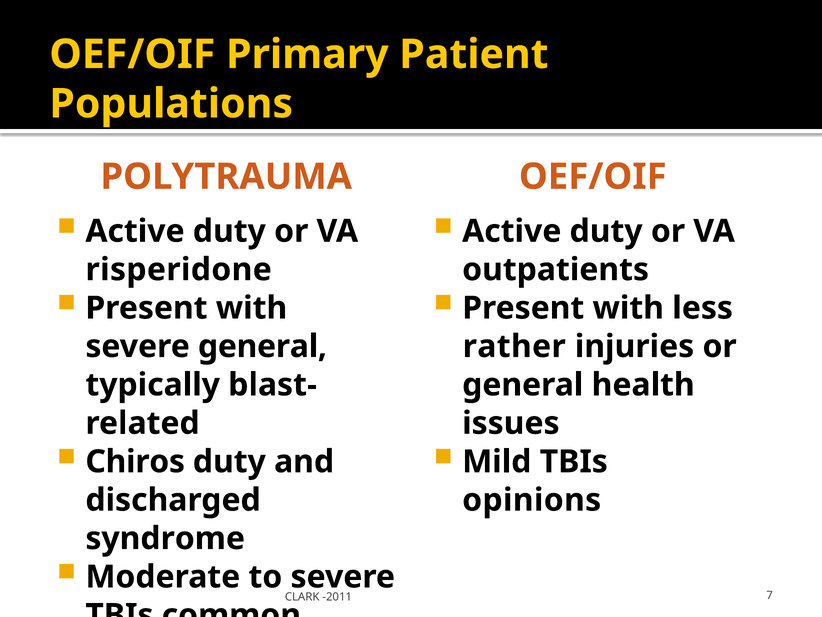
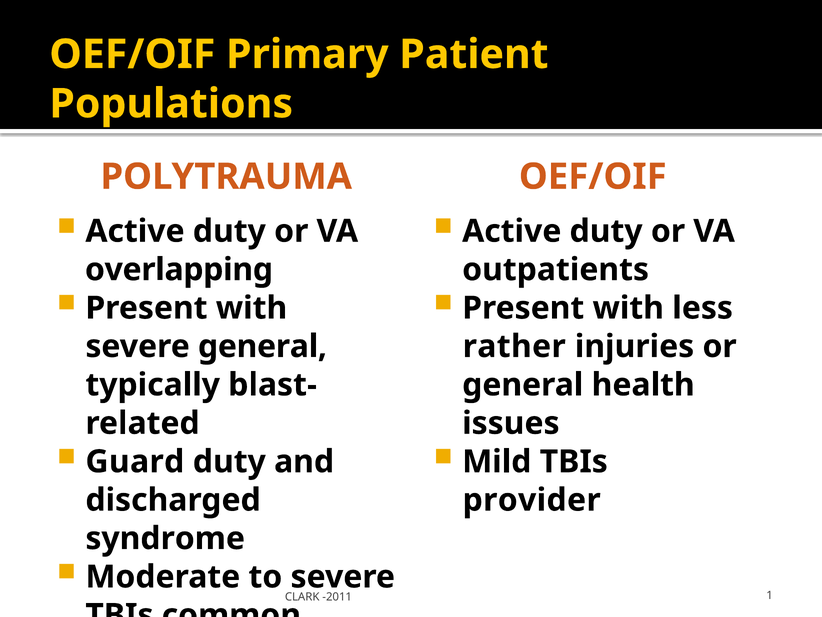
risperidone: risperidone -> overlapping (179, 269)
Chiros: Chiros -> Guard (135, 461)
opinions: opinions -> provider (532, 500)
7: 7 -> 1 (770, 595)
